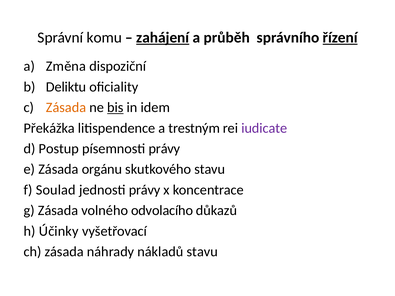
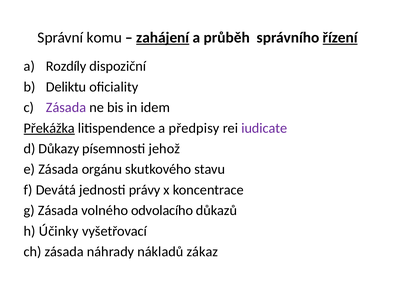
Změna: Změna -> Rozdíly (66, 66)
Zásada colour: orange -> purple (66, 108)
bis underline: present -> none (115, 108)
Překážka underline: none -> present (49, 128)
trestným: trestným -> předpisy (194, 128)
Postup: Postup -> Důkazy (59, 149)
písemnosti právy: právy -> jehož (164, 149)
Soulad: Soulad -> Devátá (56, 190)
nákladů stavu: stavu -> zákaz (202, 252)
